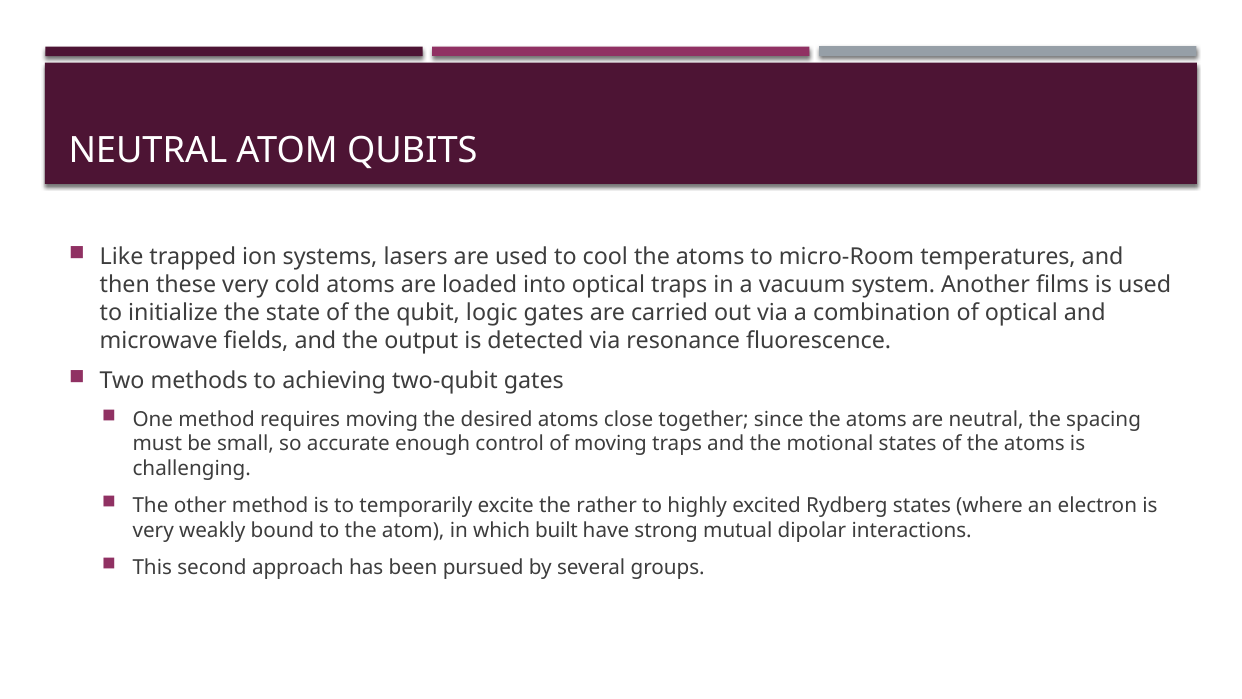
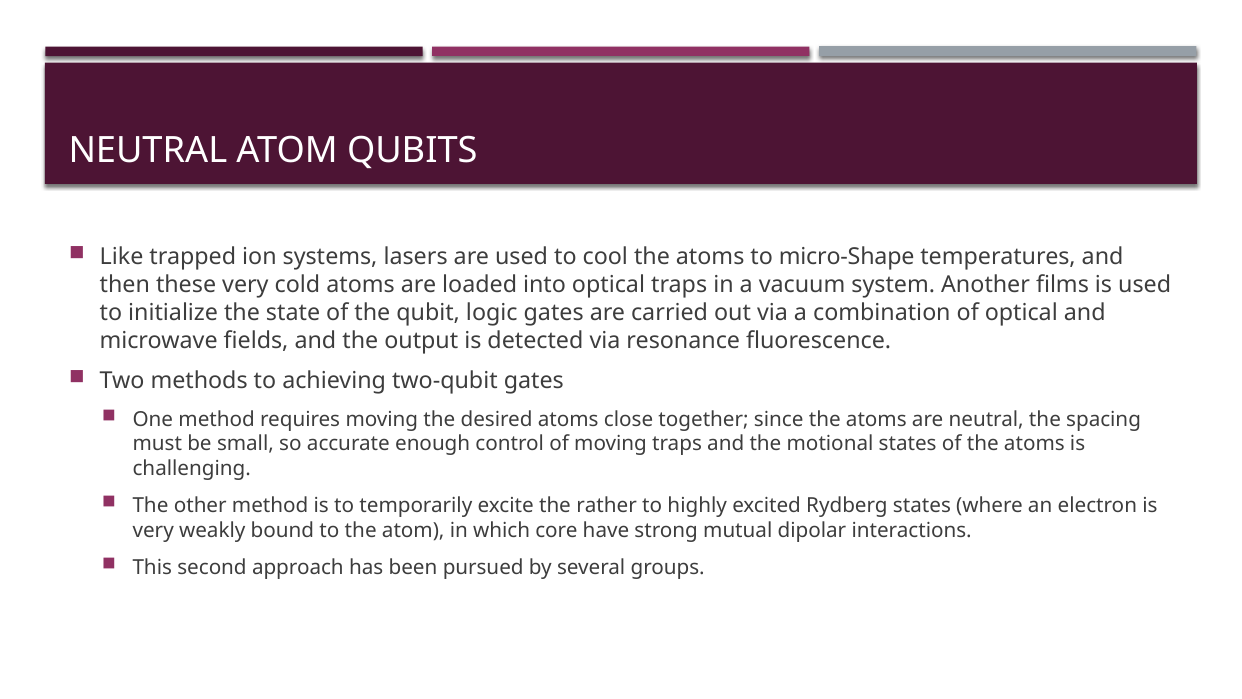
micro-Room: micro-Room -> micro-Shape (847, 257)
built: built -> core (557, 530)
